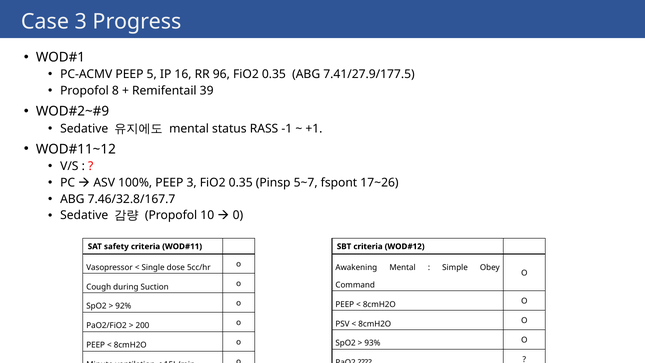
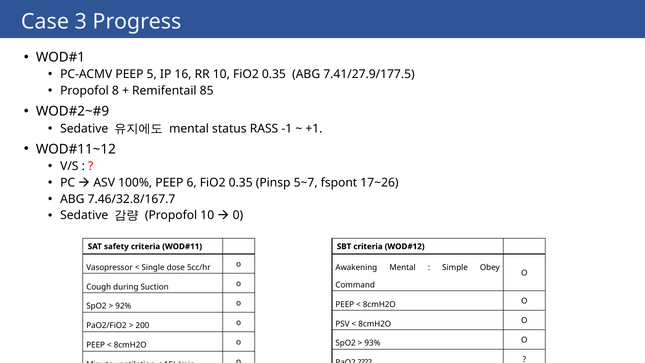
RR 96: 96 -> 10 (221, 74)
39: 39 -> 85 (207, 91)
PEEP 3: 3 -> 6 (192, 183)
